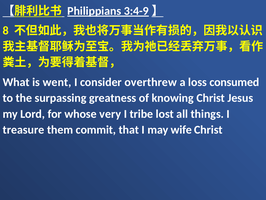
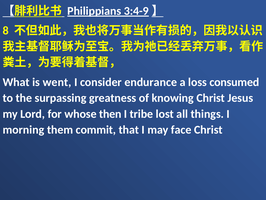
overthrew: overthrew -> endurance (151, 82)
very: very -> then (110, 114)
treasure: treasure -> morning (23, 130)
wife: wife -> face (181, 130)
